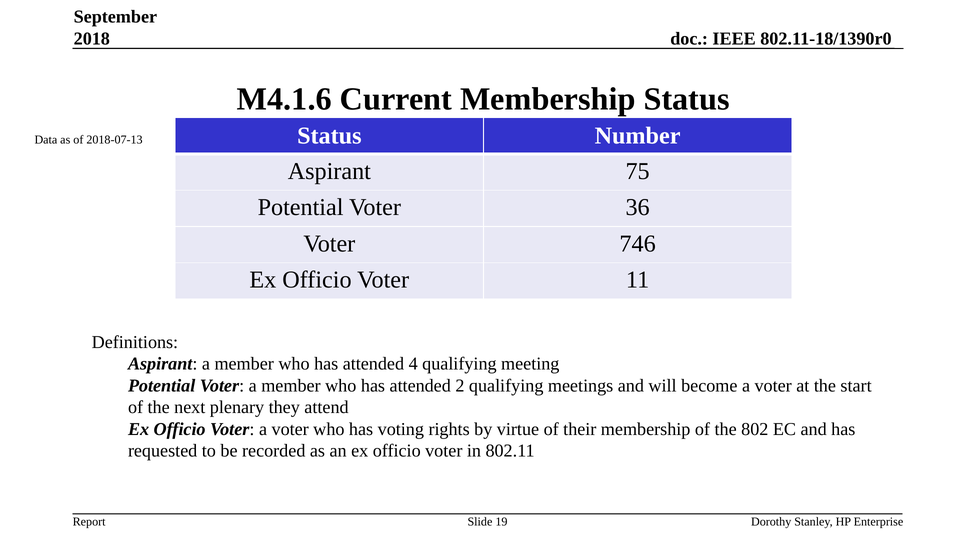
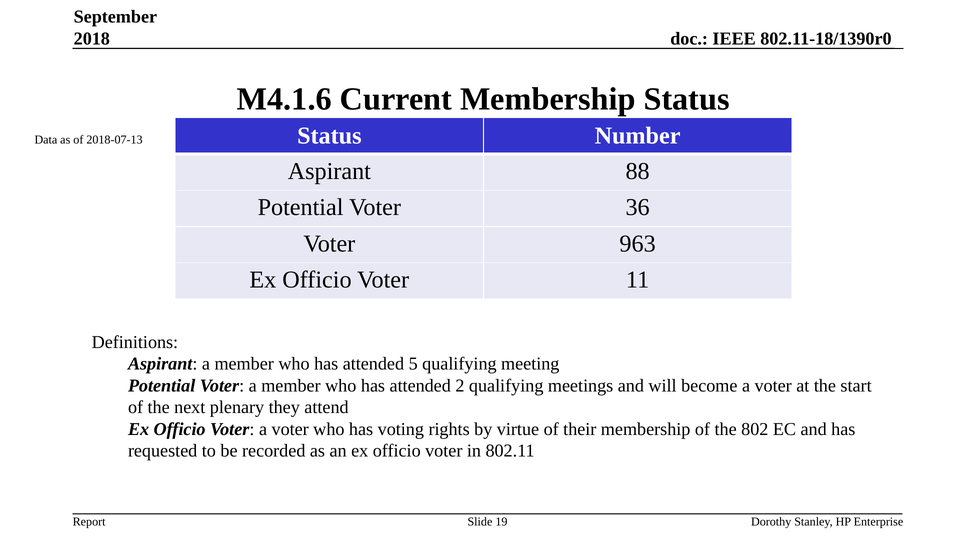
75: 75 -> 88 (638, 171)
746: 746 -> 963 (638, 244)
4: 4 -> 5 (413, 364)
